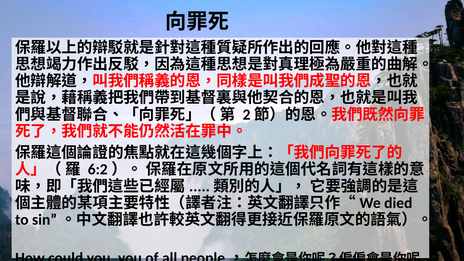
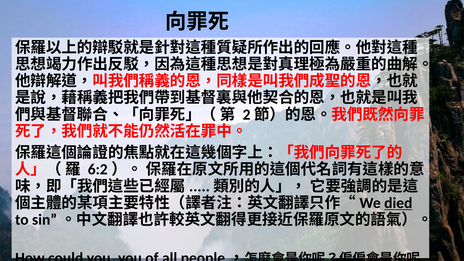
died underline: none -> present (398, 203)
